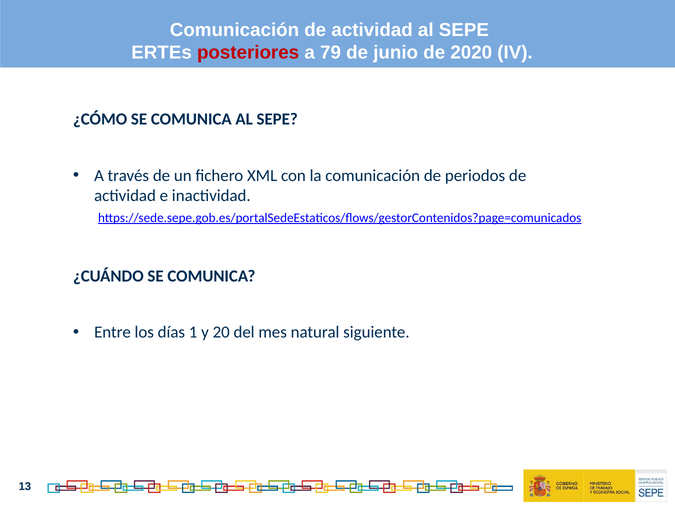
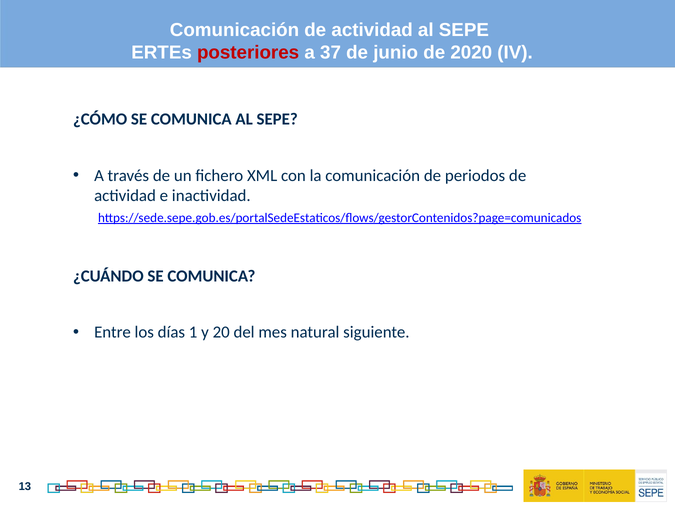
79: 79 -> 37 (331, 52)
